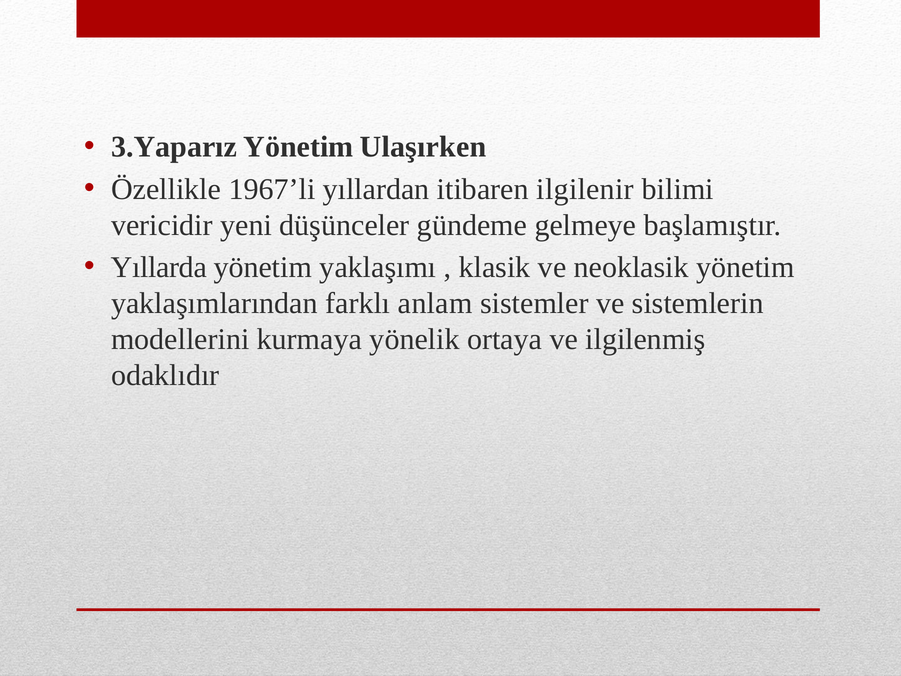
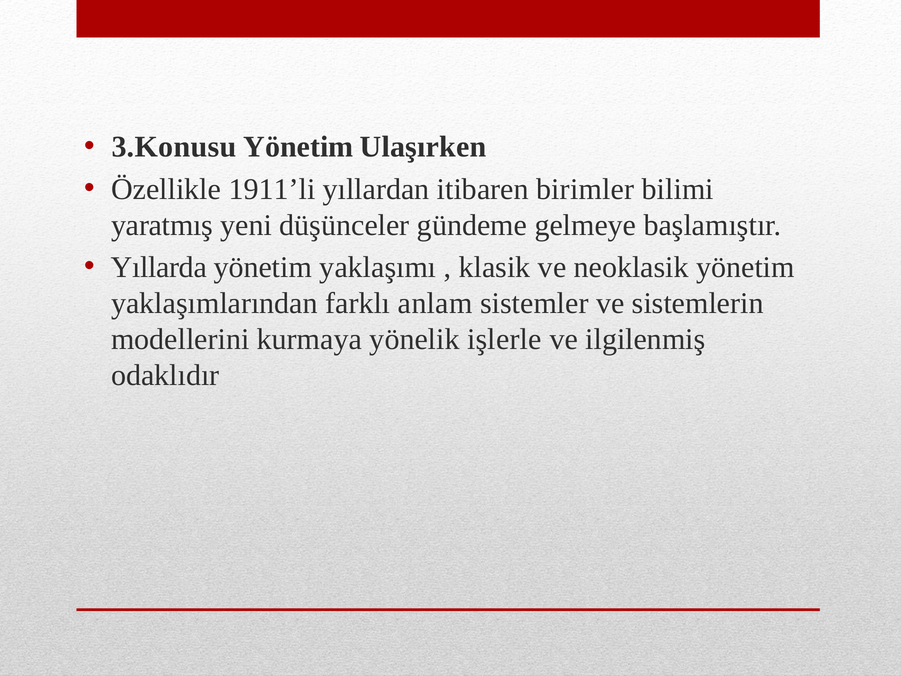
3.Yaparız: 3.Yaparız -> 3.Konusu (174, 147)
1967’li: 1967’li -> 1911’li (272, 189)
ilgilenir: ilgilenir -> birimler (585, 189)
vericidir: vericidir -> yaratmış (162, 225)
ortaya: ortaya -> işlerle (504, 339)
